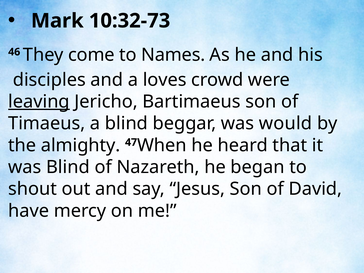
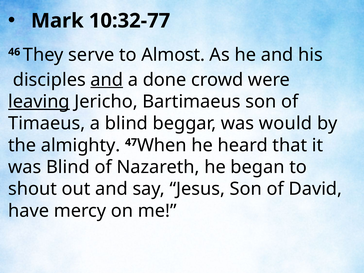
10:32-73: 10:32-73 -> 10:32-77 (130, 21)
come: come -> serve (91, 55)
Names: Names -> Almost (173, 55)
and underline: none -> present (107, 80)
loves: loves -> done (165, 80)
